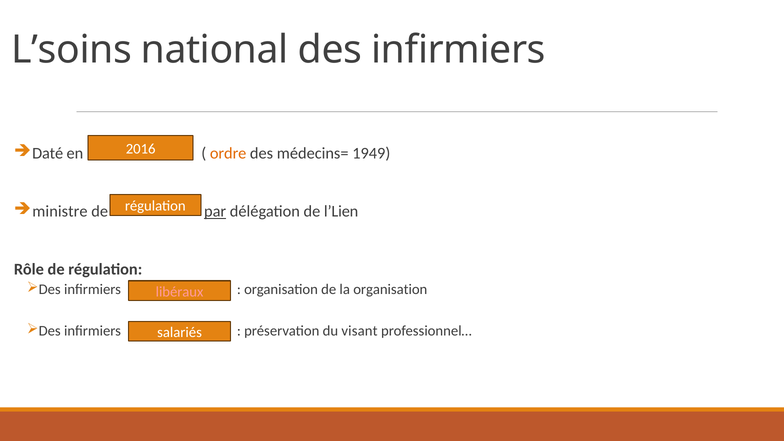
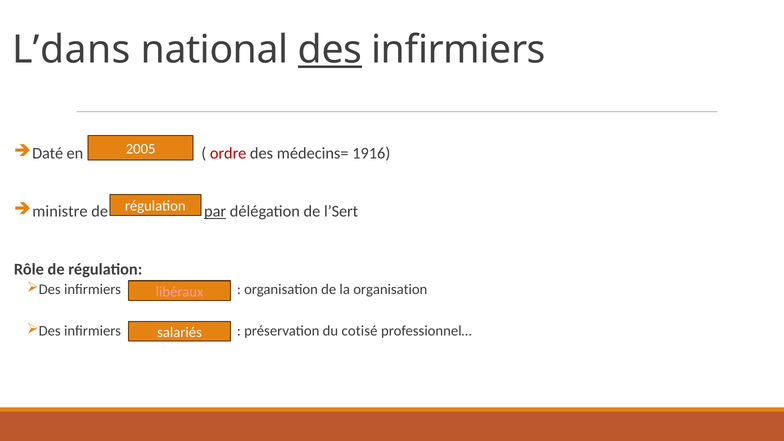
L’soins: L’soins -> L’dans (71, 50)
des underline: none -> present (330, 50)
2016: 2016 -> 2005 (141, 149)
ordre colour: orange -> red (228, 153)
1949: 1949 -> 1916 (371, 153)
l’Lien: l’Lien -> l’Sert (341, 211)
visant: visant -> cotisé (360, 331)
